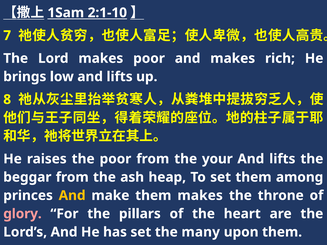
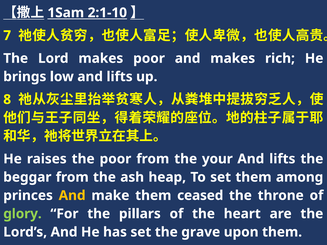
them makes: makes -> ceased (200, 196)
glory colour: pink -> light green (22, 214)
many: many -> grave (201, 232)
